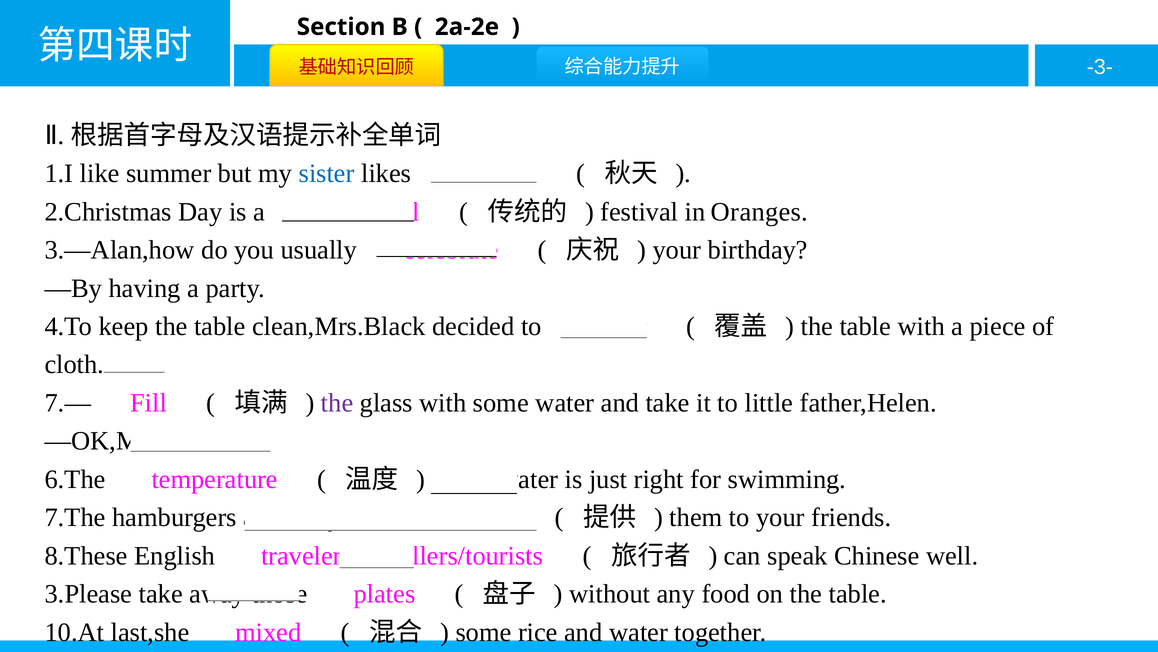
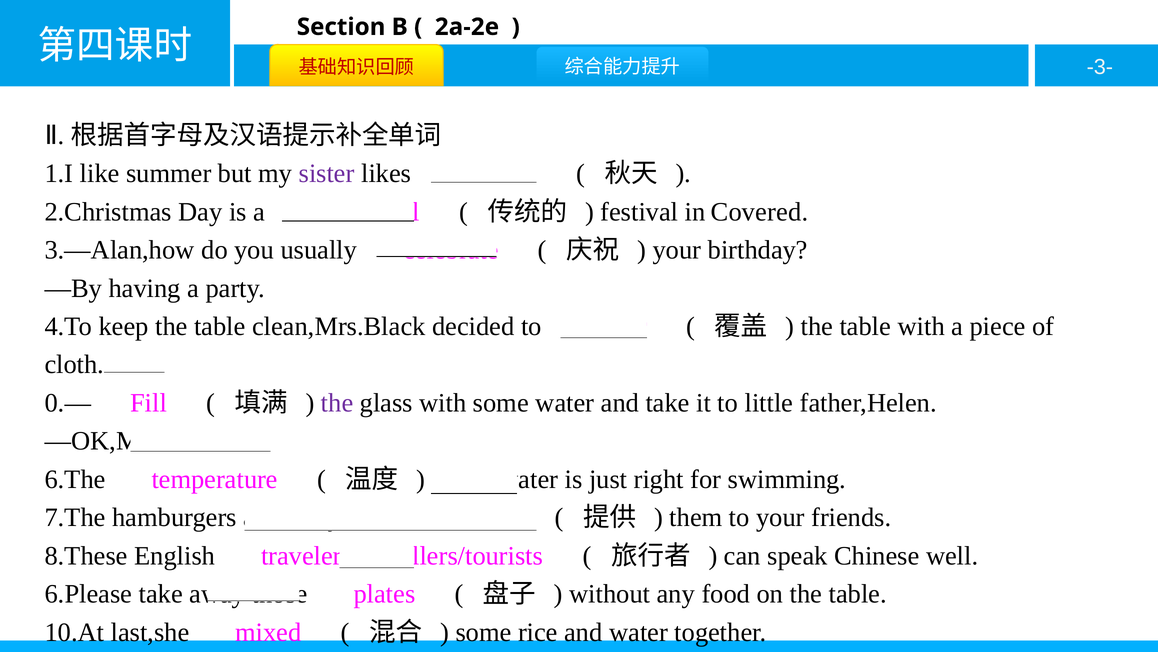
sister colour: blue -> purple (327, 173)
Oranges: Oranges -> Covered (759, 212)
7.—: 7.— -> 0.— (68, 403)
3.Please: 3.Please -> 6.Please (88, 594)
